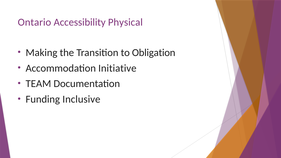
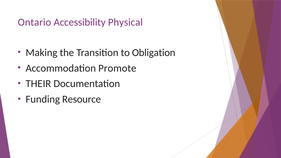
Initiative: Initiative -> Promote (117, 68)
TEAM: TEAM -> THEIR (38, 84)
Inclusive: Inclusive -> Resource (82, 99)
